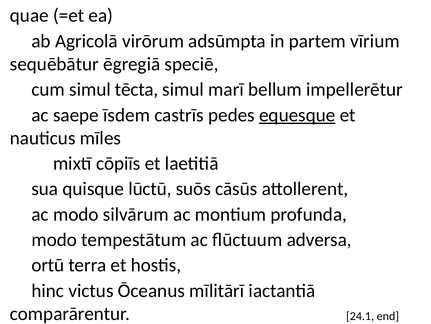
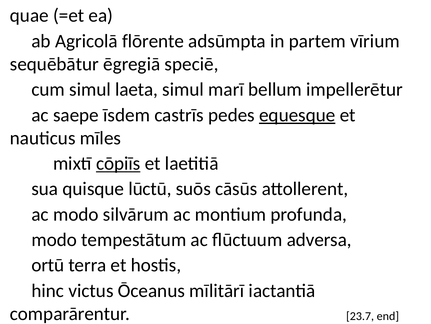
virōrum: virōrum -> flōrente (153, 41)
tēcta: tēcta -> laeta (137, 89)
cōpiīs underline: none -> present (118, 163)
24.1: 24.1 -> 23.7 (360, 315)
